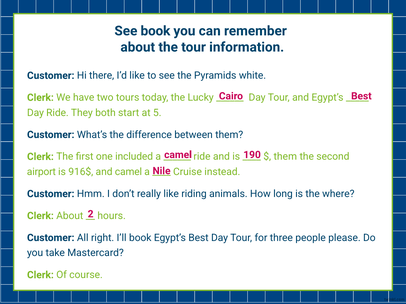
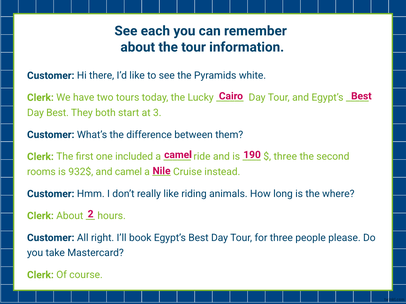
See book: book -> each (155, 31)
Day Ride: Ride -> Best (57, 113)
5: 5 -> 3 (157, 113)
them: them -> three (285, 157)
airport: airport -> rooms (41, 172)
916$: 916$ -> 932$ (81, 172)
